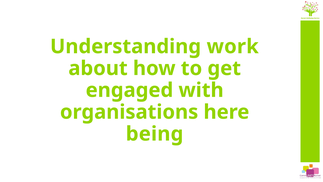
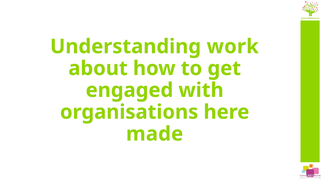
being: being -> made (155, 134)
